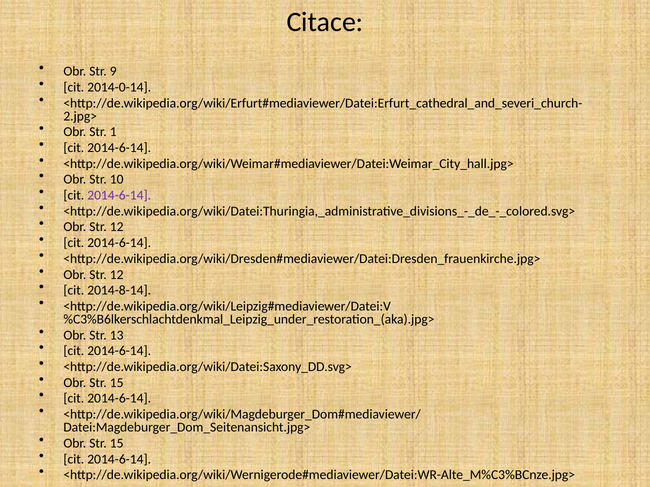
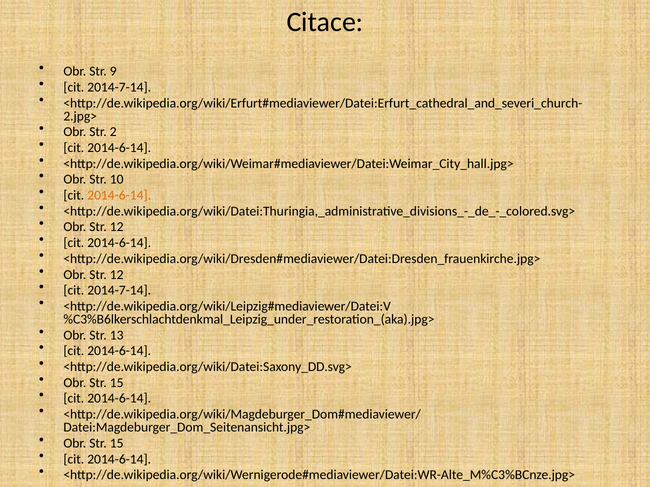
2014-0-14: 2014-0-14 -> 2014-7-14 (119, 87)
1: 1 -> 2 (113, 132)
2014-6-14 colour: purple -> orange (119, 196)
2014-8-14: 2014-8-14 -> 2014-7-14 (119, 291)
